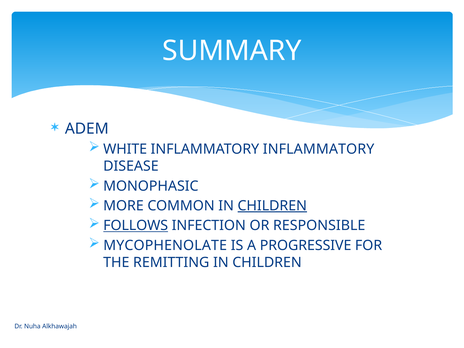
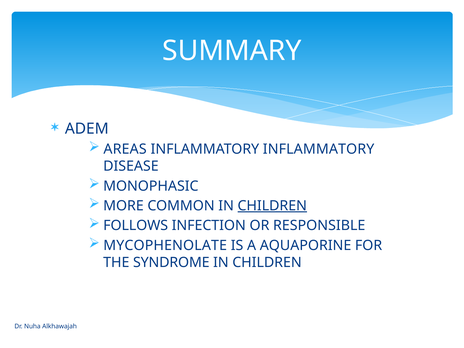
WHITE: WHITE -> AREAS (125, 149)
FOLLOWS underline: present -> none (136, 226)
PROGRESSIVE: PROGRESSIVE -> AQUAPORINE (306, 245)
REMITTING: REMITTING -> SYNDROME (171, 262)
